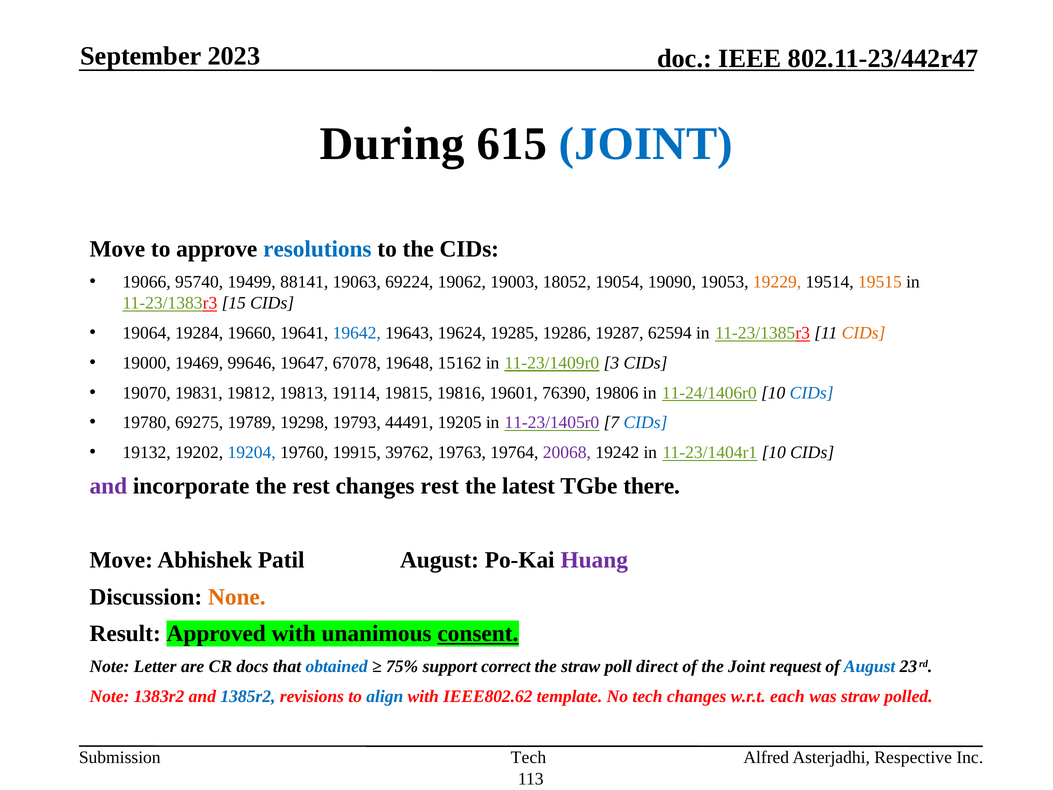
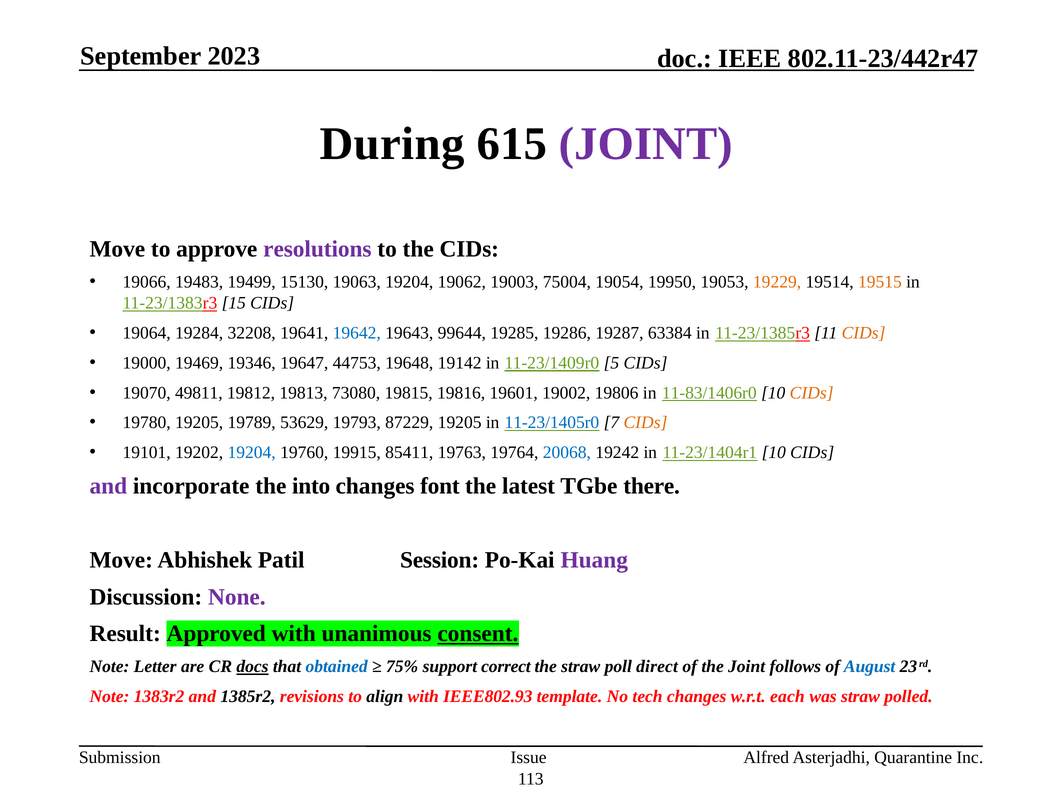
JOINT colour: blue -> purple (646, 144)
resolutions colour: blue -> purple (317, 249)
95740: 95740 -> 19483 (199, 282)
88141: 88141 -> 15130 (304, 282)
19063 69224: 69224 -> 19204 (409, 282)
18052: 18052 -> 75004 (567, 282)
19090: 19090 -> 19950 (672, 282)
19660: 19660 -> 32208 (252, 333)
19624: 19624 -> 99644 (462, 333)
62594: 62594 -> 63384 (670, 333)
99646: 99646 -> 19346 (252, 363)
67078: 67078 -> 44753 (357, 363)
15162: 15162 -> 19142 (460, 363)
3: 3 -> 5 (611, 363)
19831: 19831 -> 49811 (199, 393)
19114: 19114 -> 73080 (356, 393)
76390: 76390 -> 19002 (566, 393)
11-24/1406r0: 11-24/1406r0 -> 11-83/1406r0 (709, 393)
CIDs colour: blue -> orange (812, 393)
19780 69275: 69275 -> 19205 (199, 423)
19298: 19298 -> 53629 (304, 423)
44491: 44491 -> 87229 (409, 423)
11-23/1405r0 colour: purple -> blue (552, 423)
CIDs colour: blue -> orange (645, 423)
19132: 19132 -> 19101 (147, 452)
39762: 39762 -> 85411 (409, 452)
20068 colour: purple -> blue (567, 452)
the rest: rest -> into (311, 486)
changes rest: rest -> font (440, 486)
Patil August: August -> Session (440, 560)
None colour: orange -> purple (237, 597)
docs underline: none -> present (252, 666)
request: request -> follows (795, 666)
1385r2 colour: blue -> black (248, 696)
align colour: blue -> black (385, 696)
IEEE802.62: IEEE802.62 -> IEEE802.93 (488, 696)
Tech: Tech -> Issue (529, 757)
Respective: Respective -> Quarantine (913, 757)
